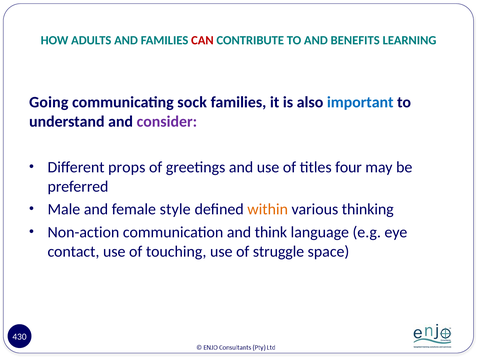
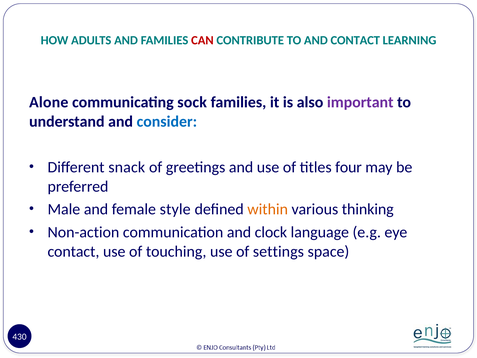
AND BENEFITS: BENEFITS -> CONTACT (355, 40)
Going: Going -> Alone (49, 102)
important colour: blue -> purple (360, 102)
consider colour: purple -> blue (167, 121)
props: props -> snack (127, 167)
think: think -> clock (271, 232)
struggle: struggle -> settings (278, 251)
